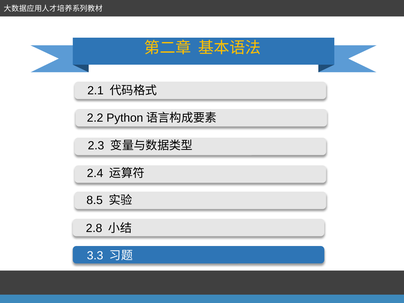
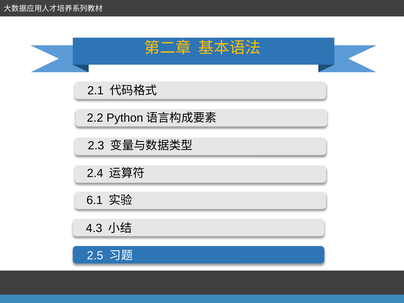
8.5: 8.5 -> 6.1 (95, 200)
2.8: 2.8 -> 4.3 (94, 228)
3.3: 3.3 -> 2.5 (95, 255)
